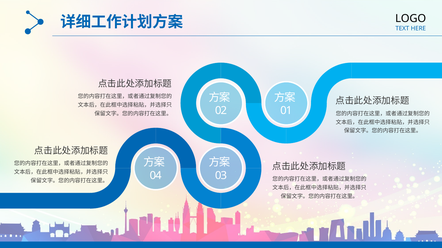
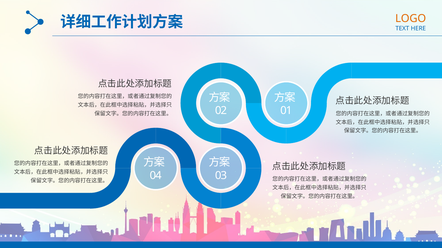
LOGO colour: black -> orange (411, 19)
